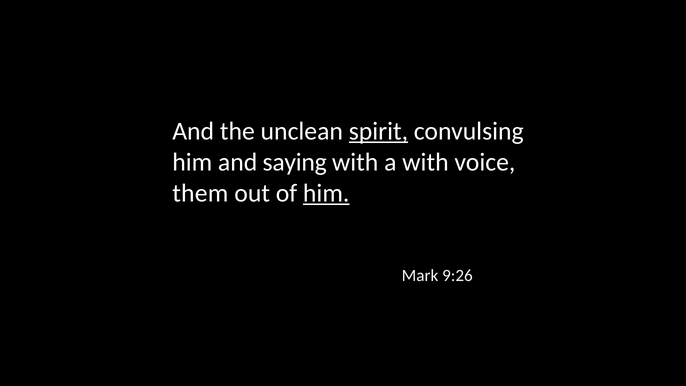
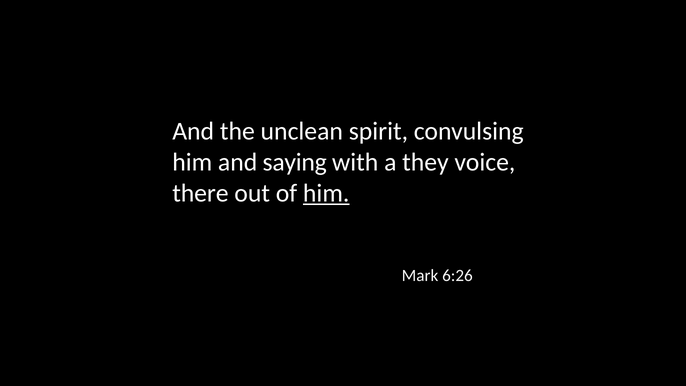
spirit underline: present -> none (378, 131)
a with: with -> they (425, 162)
them: them -> there (200, 193)
9:26: 9:26 -> 6:26 (457, 276)
